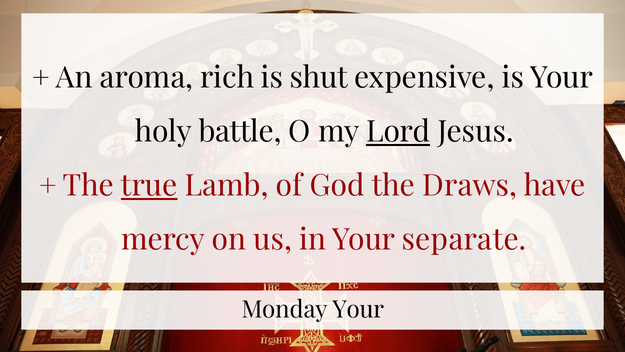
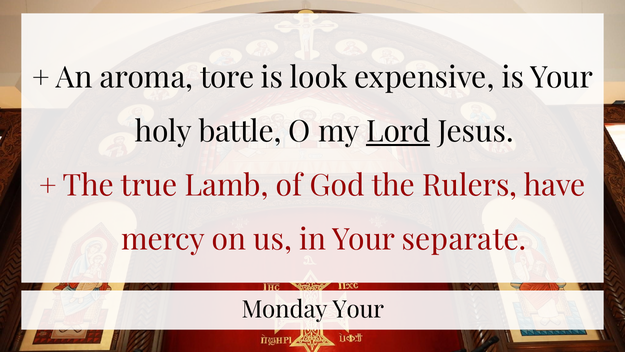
rich: rich -> tore (227, 78)
shut: shut -> look (319, 78)
true underline: present -> none (149, 186)
Draws: Draws -> Rulers (470, 186)
